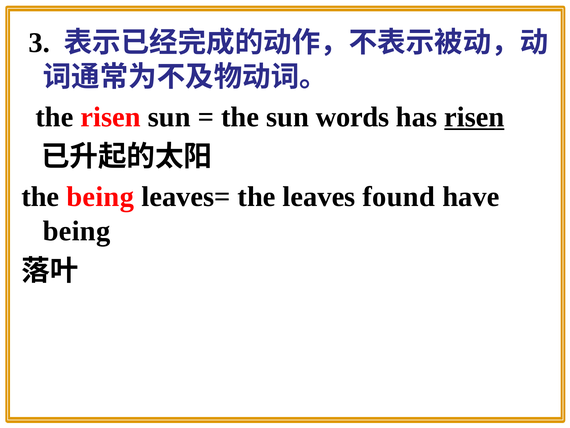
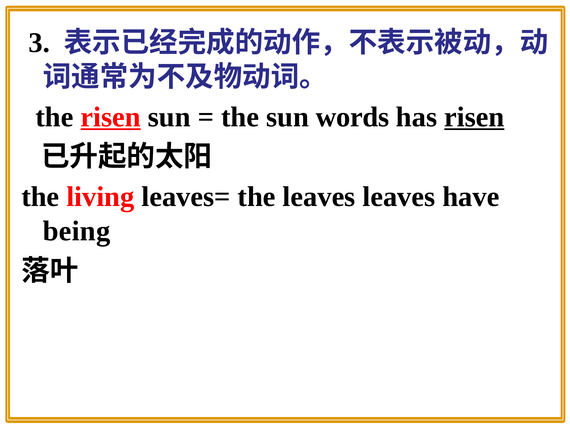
risen underline: none -> present (111, 117)
the being: being -> living (100, 197)
leaves found: found -> leaves (399, 197)
